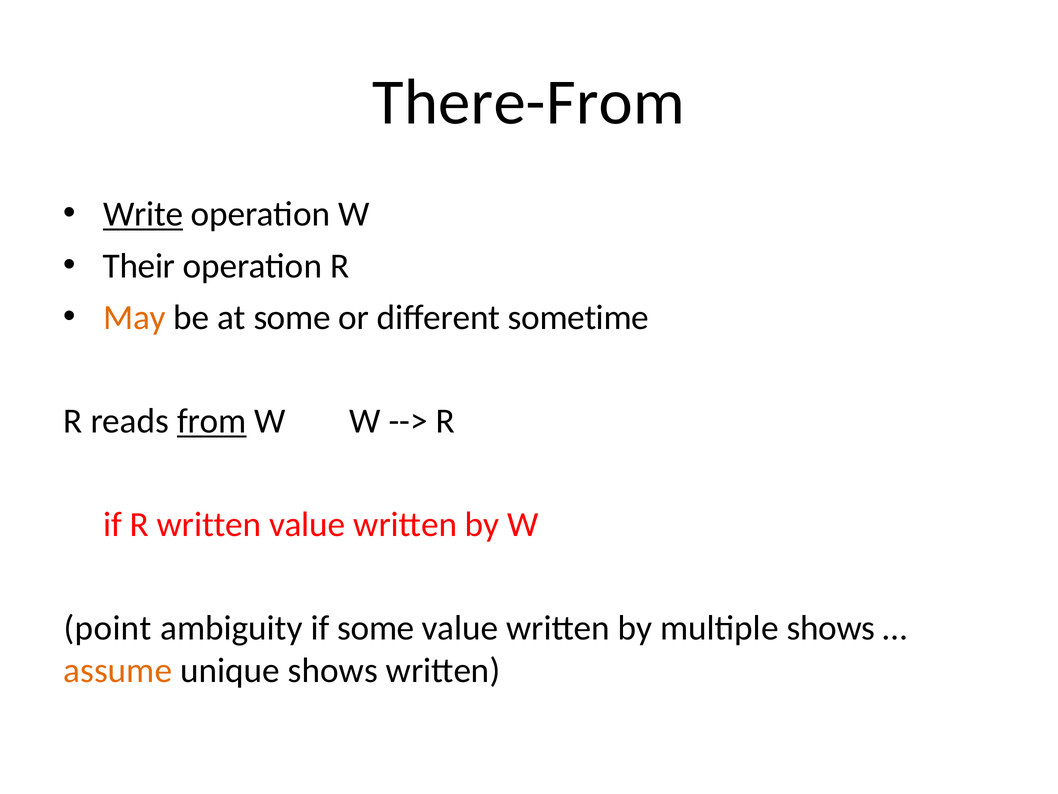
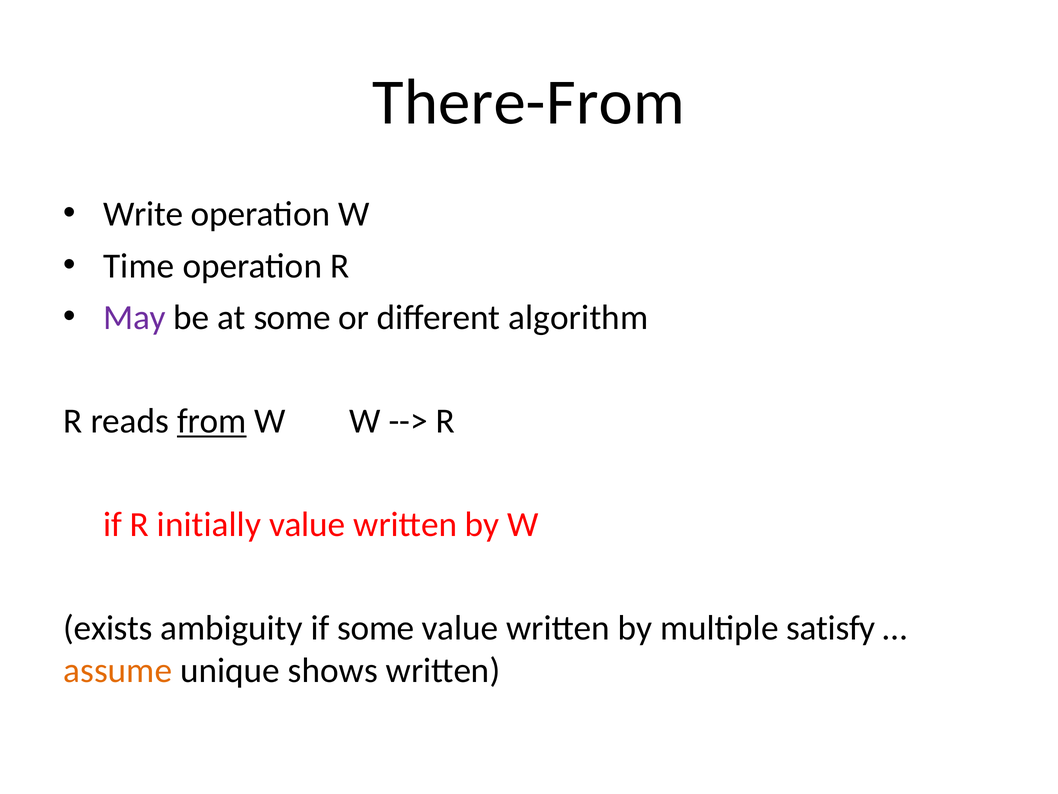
Write underline: present -> none (143, 214)
Their: Their -> Time (139, 266)
May colour: orange -> purple (134, 318)
sometime: sometime -> algorithm (578, 318)
R written: written -> initially (209, 524)
point: point -> exists (108, 628)
multiple shows: shows -> satisfy (831, 628)
